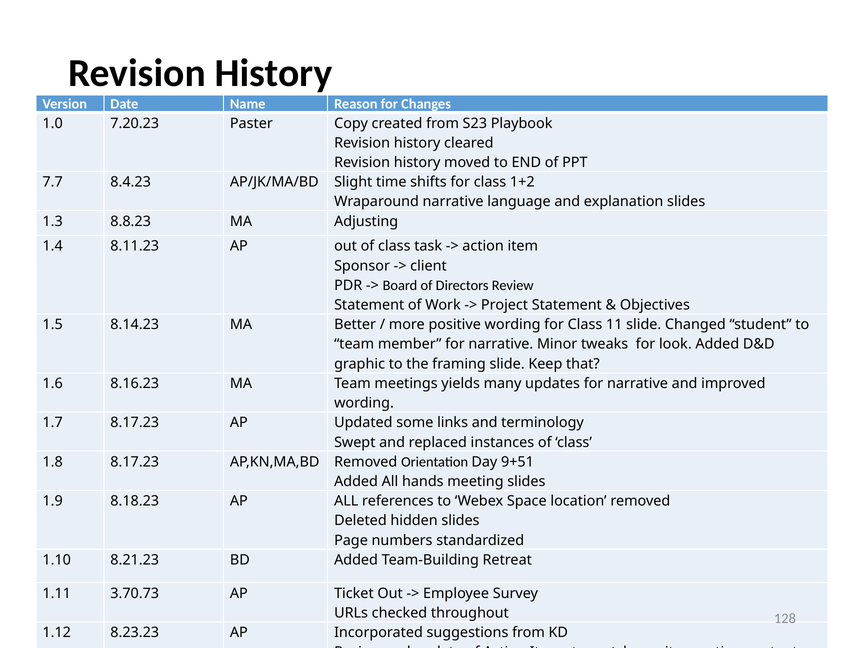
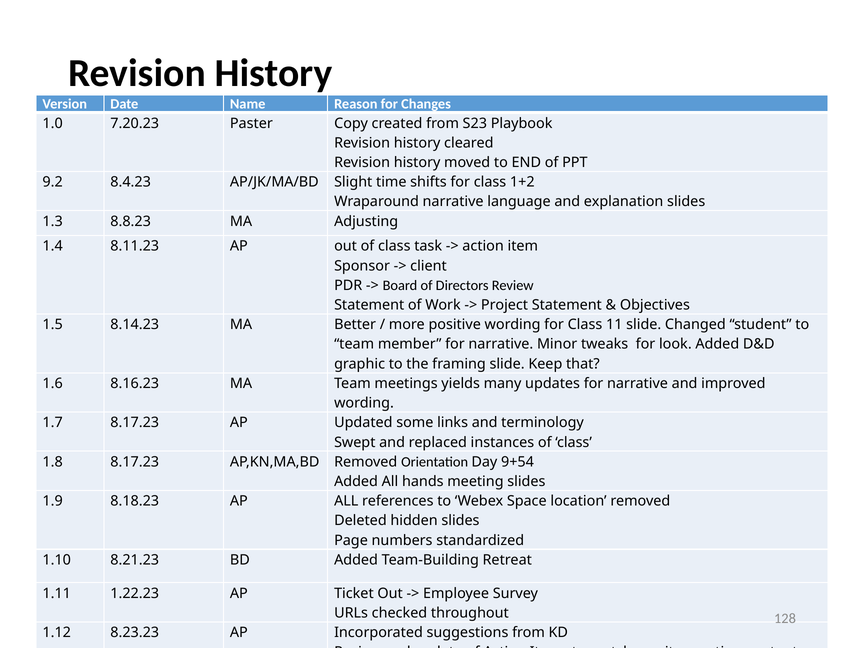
7.7: 7.7 -> 9.2 (53, 182)
9+51: 9+51 -> 9+54 (517, 462)
3.70.73: 3.70.73 -> 1.22.23 (135, 593)
